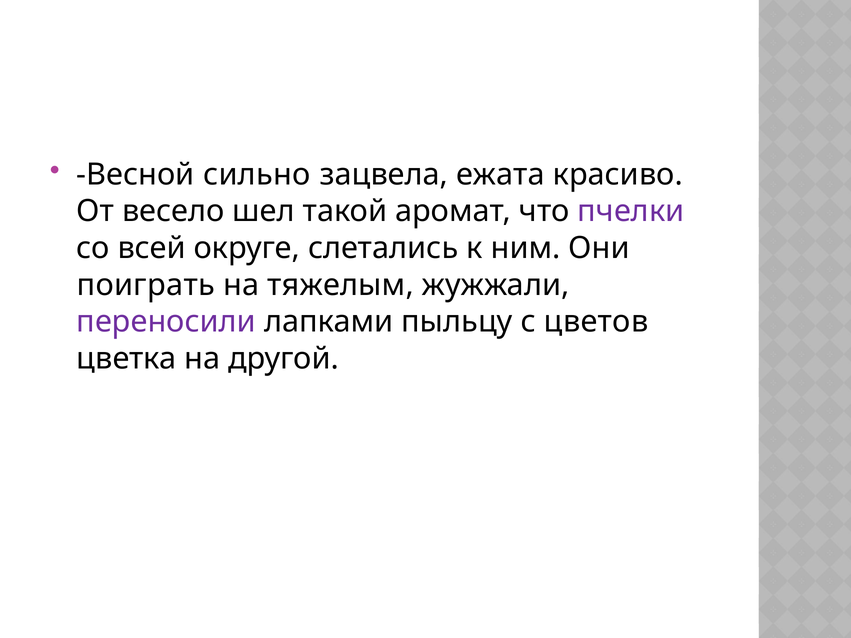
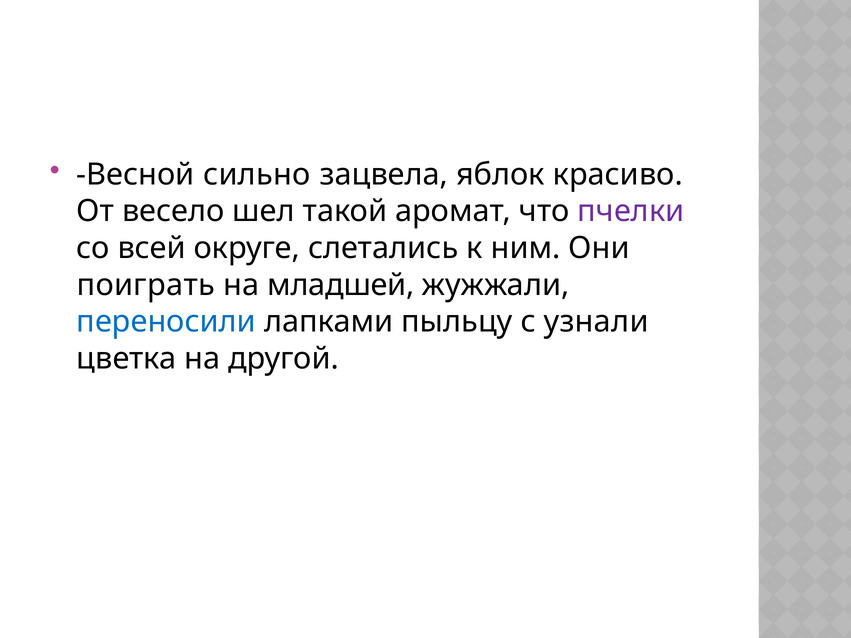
ежата: ежата -> яблок (500, 175)
тяжелым: тяжелым -> младшей (341, 285)
переносили colour: purple -> blue (166, 322)
цветов: цветов -> узнали (596, 322)
